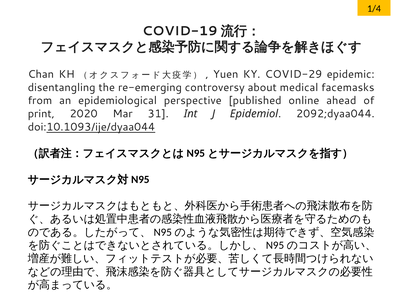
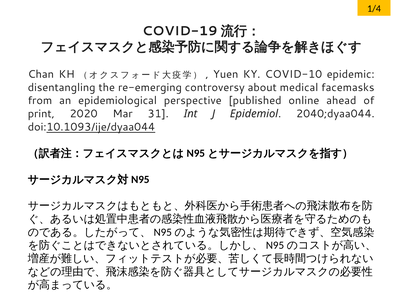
COVID-29: COVID-29 -> COVID-10 (293, 74)
2092;dyaa044: 2092;dyaa044 -> 2040;dyaa044 (335, 114)
